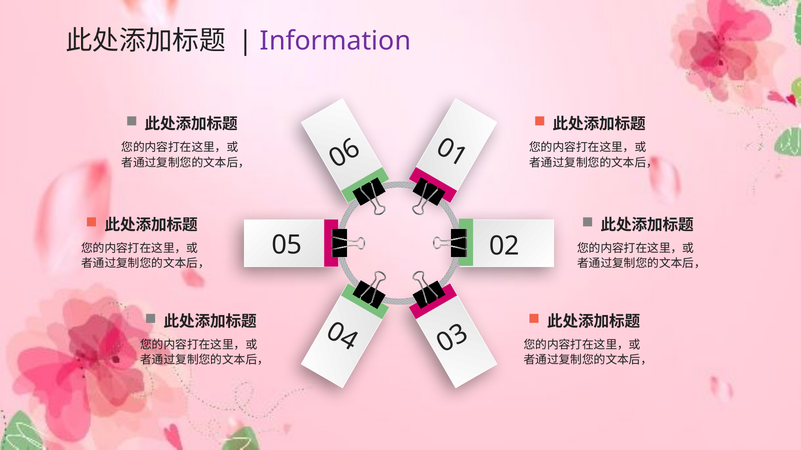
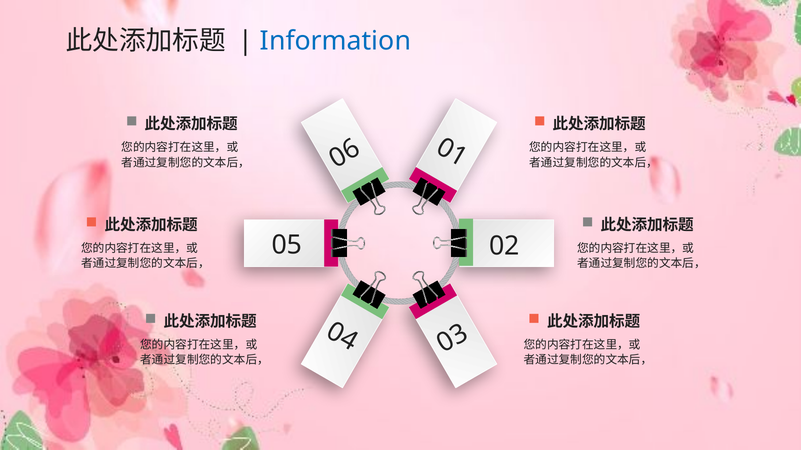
Information colour: purple -> blue (336, 41)
